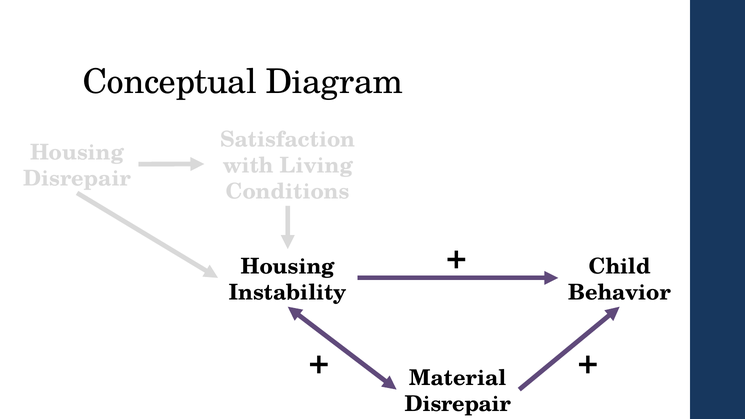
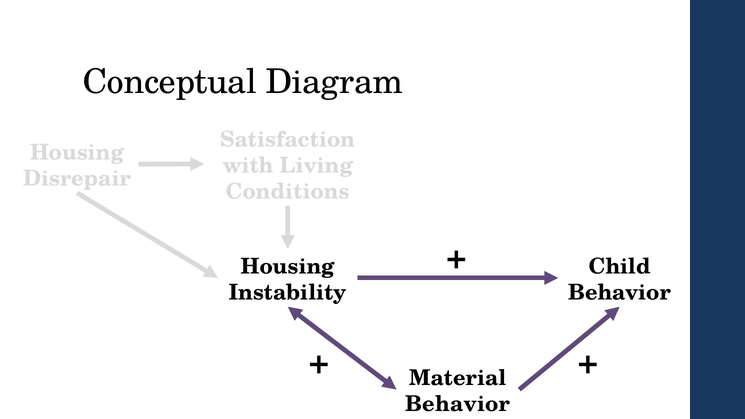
Disrepair: Disrepair -> Behavior (458, 404)
